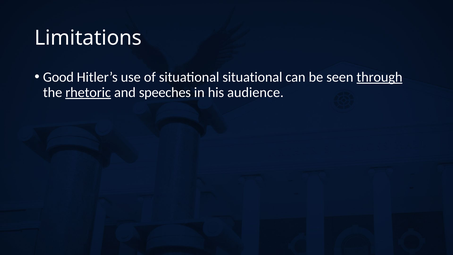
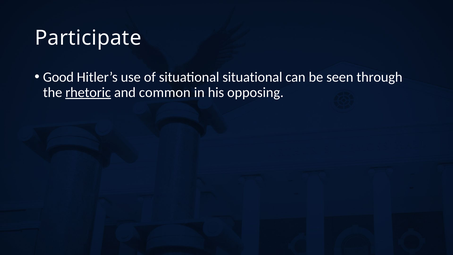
Limitations: Limitations -> Participate (88, 38)
through underline: present -> none (380, 77)
speeches: speeches -> common (165, 92)
audience: audience -> opposing (255, 92)
